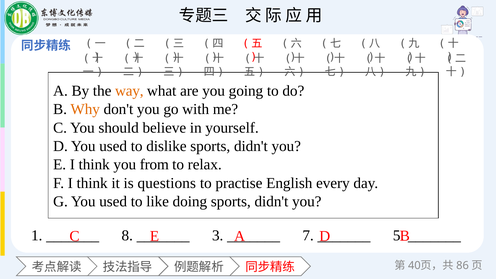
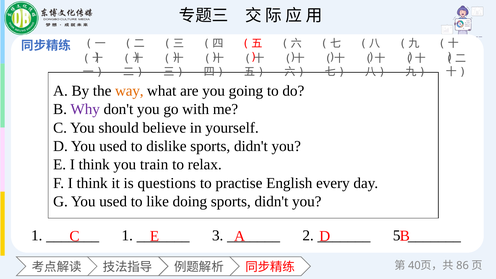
Why colour: orange -> purple (85, 109)
from: from -> train (154, 165)
8: 8 -> 1 (127, 236)
7: 7 -> 2 (308, 236)
